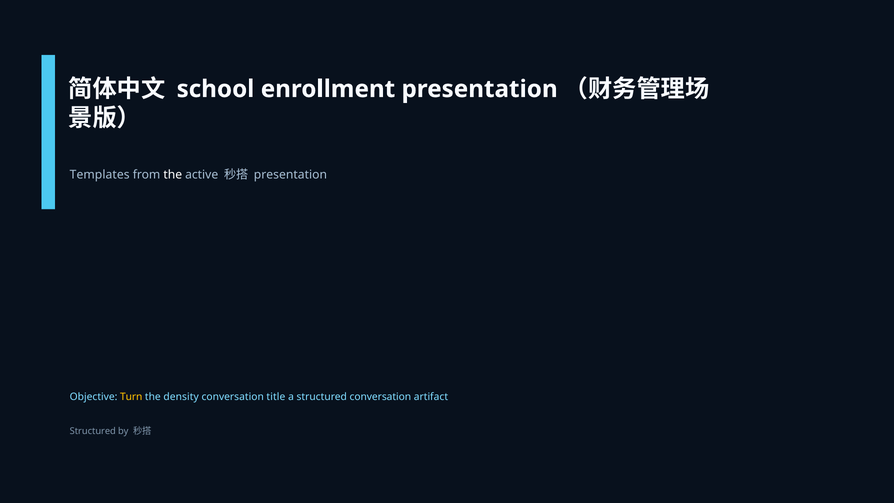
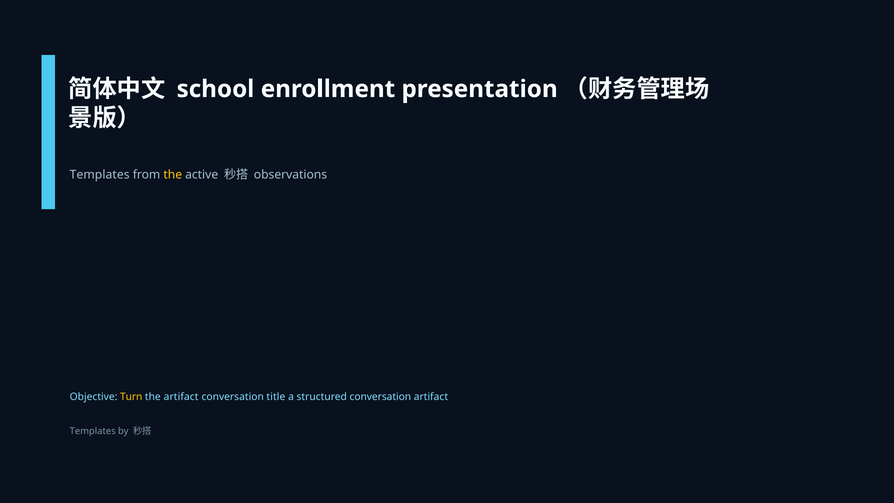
the colour: white -> yellow (173, 175)
presentation: presentation -> observations (290, 175)
the density: density -> artifact (181, 397)
Structured: Structured -> Templates (93, 431)
